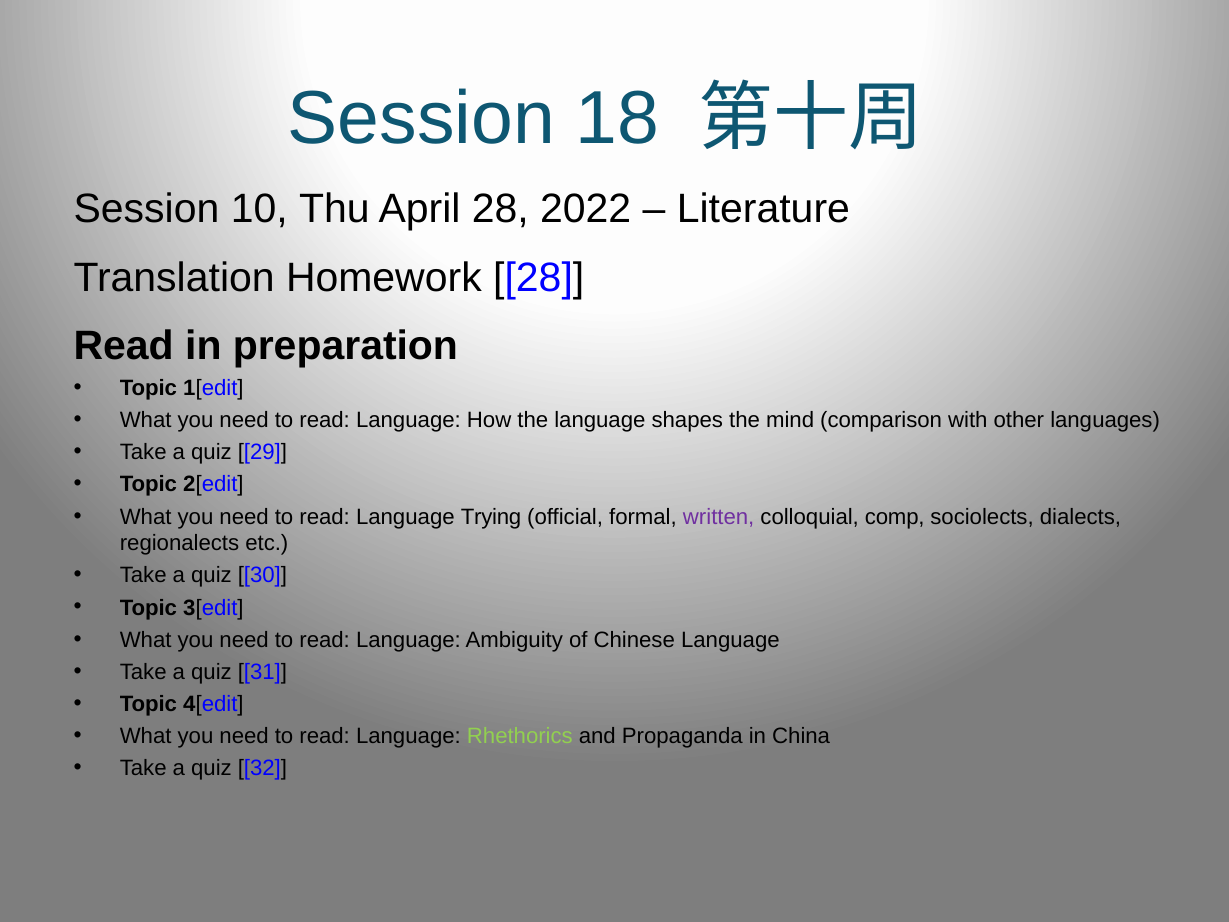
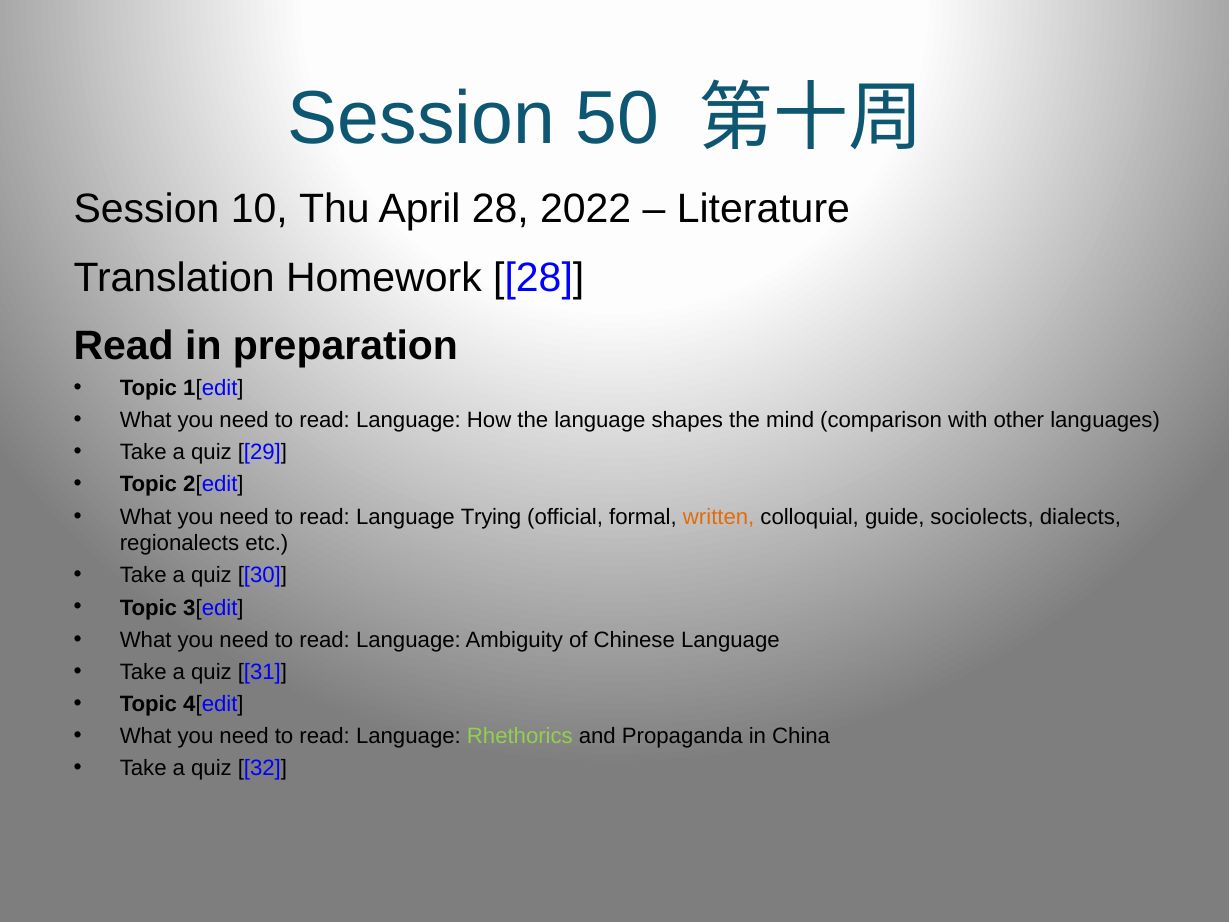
18: 18 -> 50 (618, 119)
written colour: purple -> orange (719, 517)
comp: comp -> guide (895, 517)
